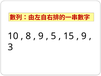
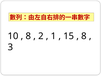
9: 9 -> 2 (41, 36)
5: 5 -> 1 (53, 36)
9: 9 -> 8 (84, 36)
